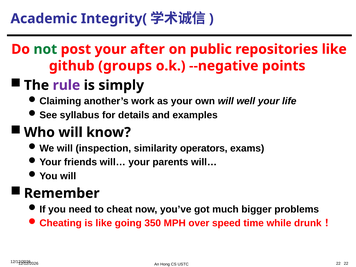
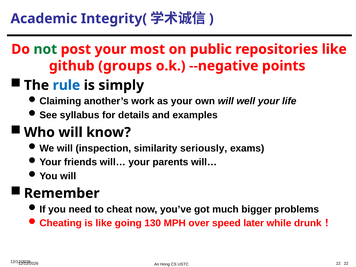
after: after -> most (147, 49)
rule colour: purple -> blue (66, 85)
operators: operators -> seriously (204, 148)
350: 350 -> 130 (153, 223)
time: time -> later (254, 223)
